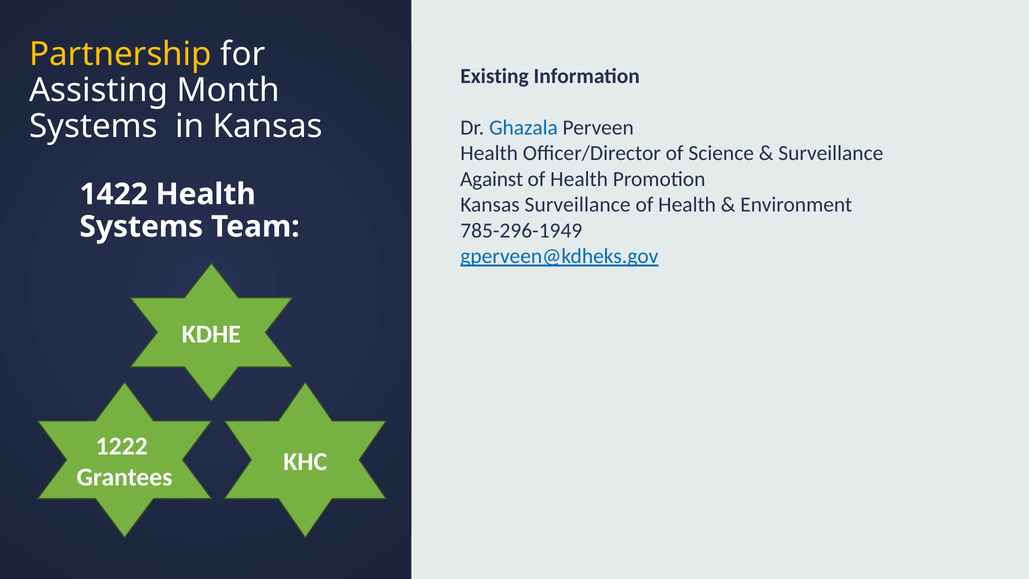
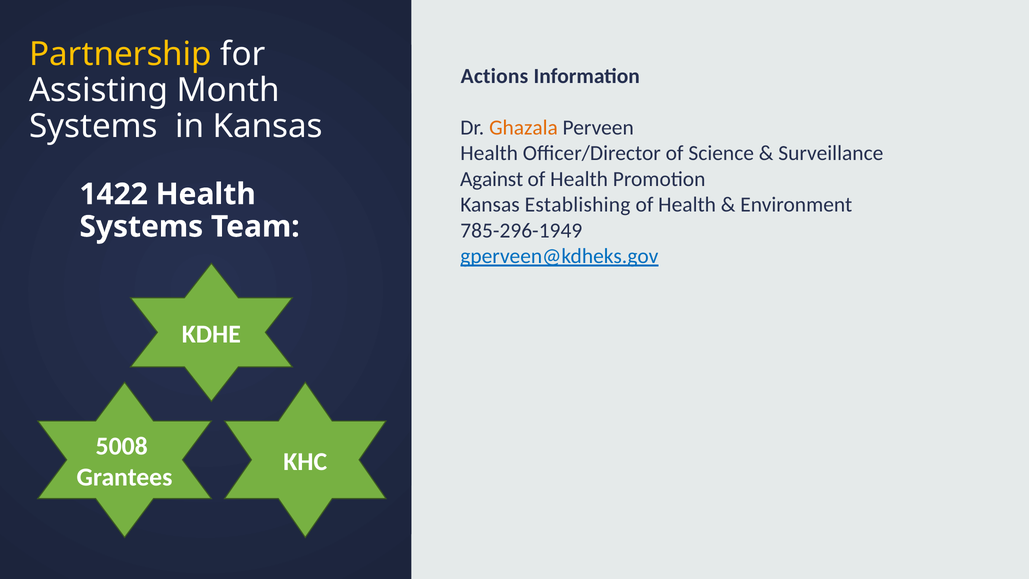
Existing: Existing -> Actions (494, 76)
Ghazala colour: blue -> orange (523, 128)
Kansas Surveillance: Surveillance -> Establishing (578, 205)
1222: 1222 -> 5008 (122, 446)
